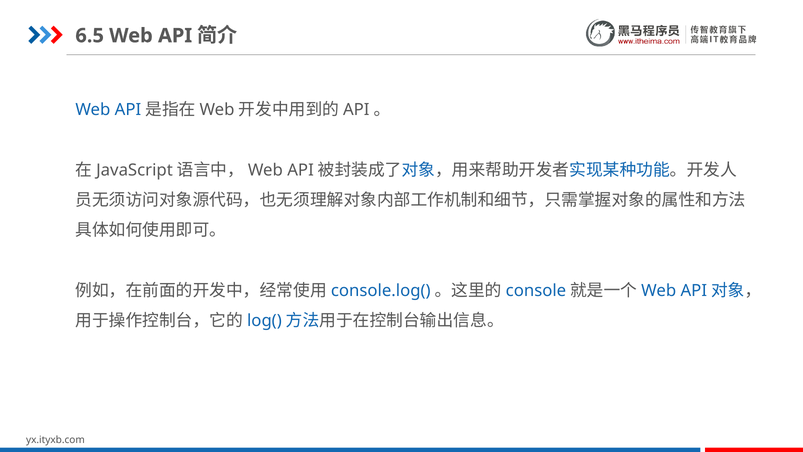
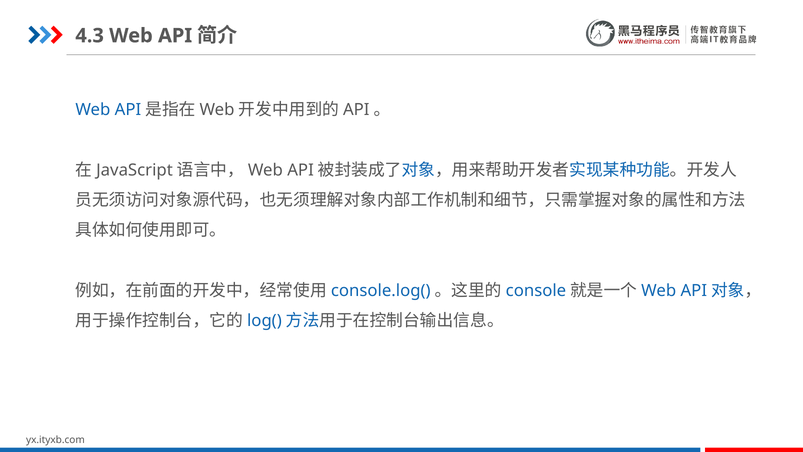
6.5: 6.5 -> 4.3 (90, 36)
